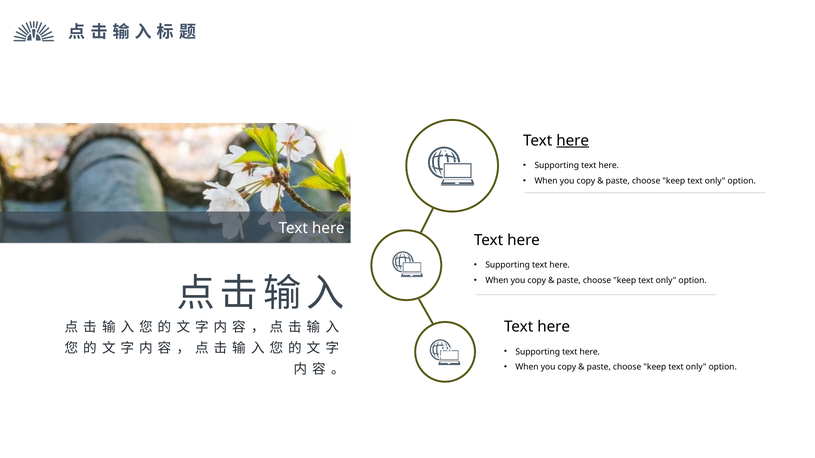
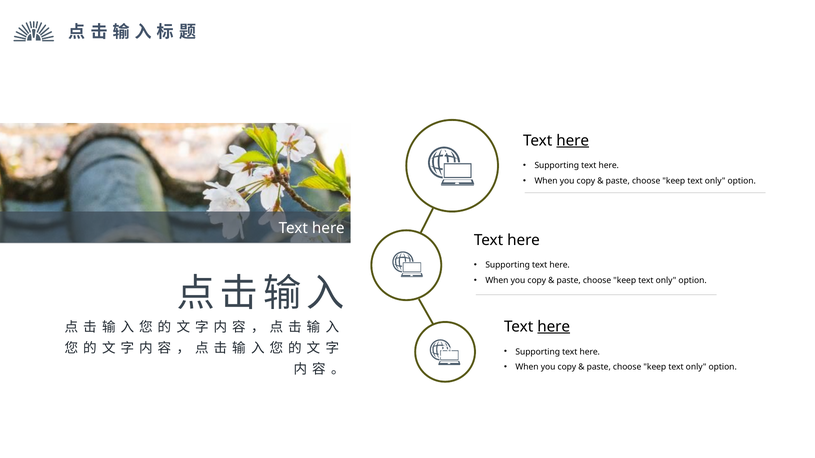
here underline: none -> present (554, 327)
